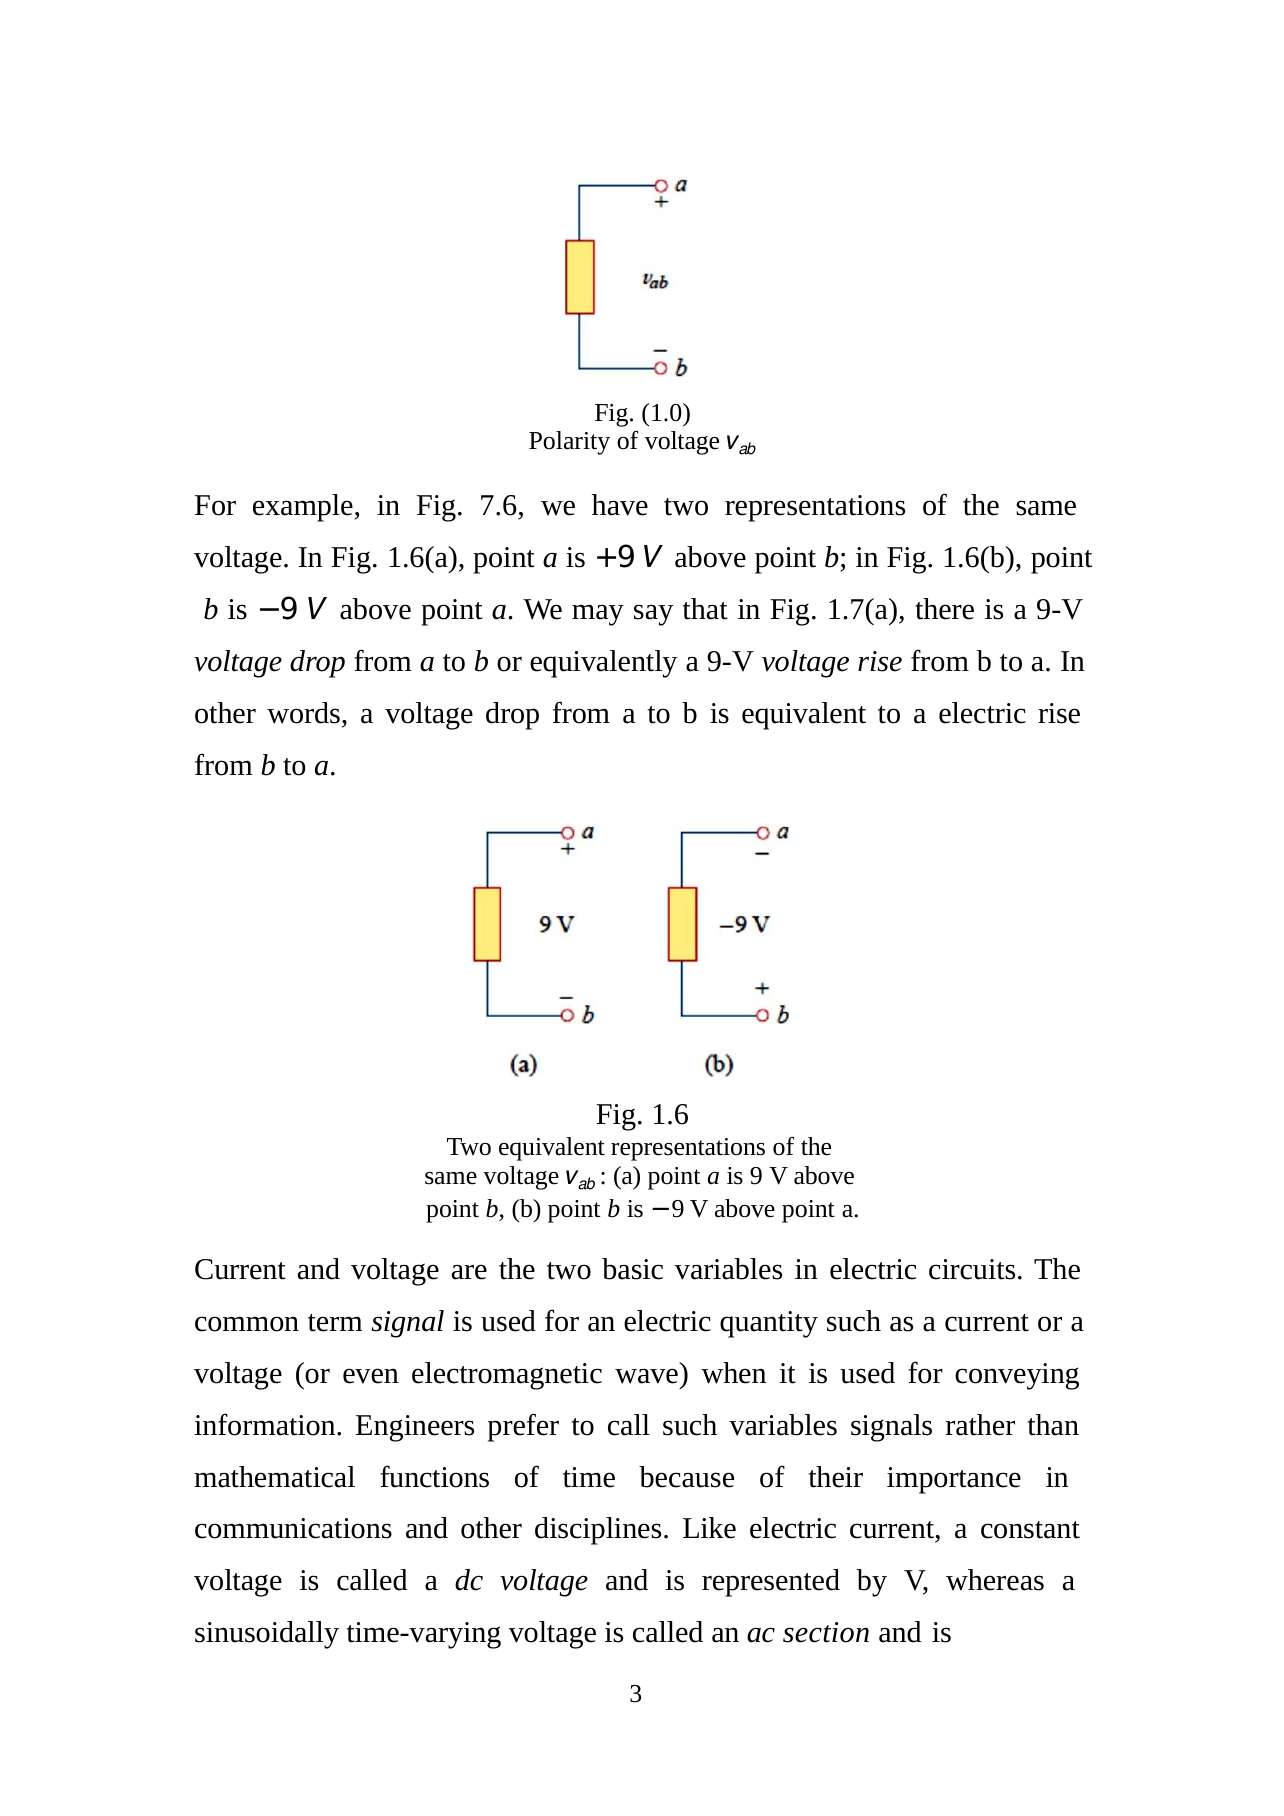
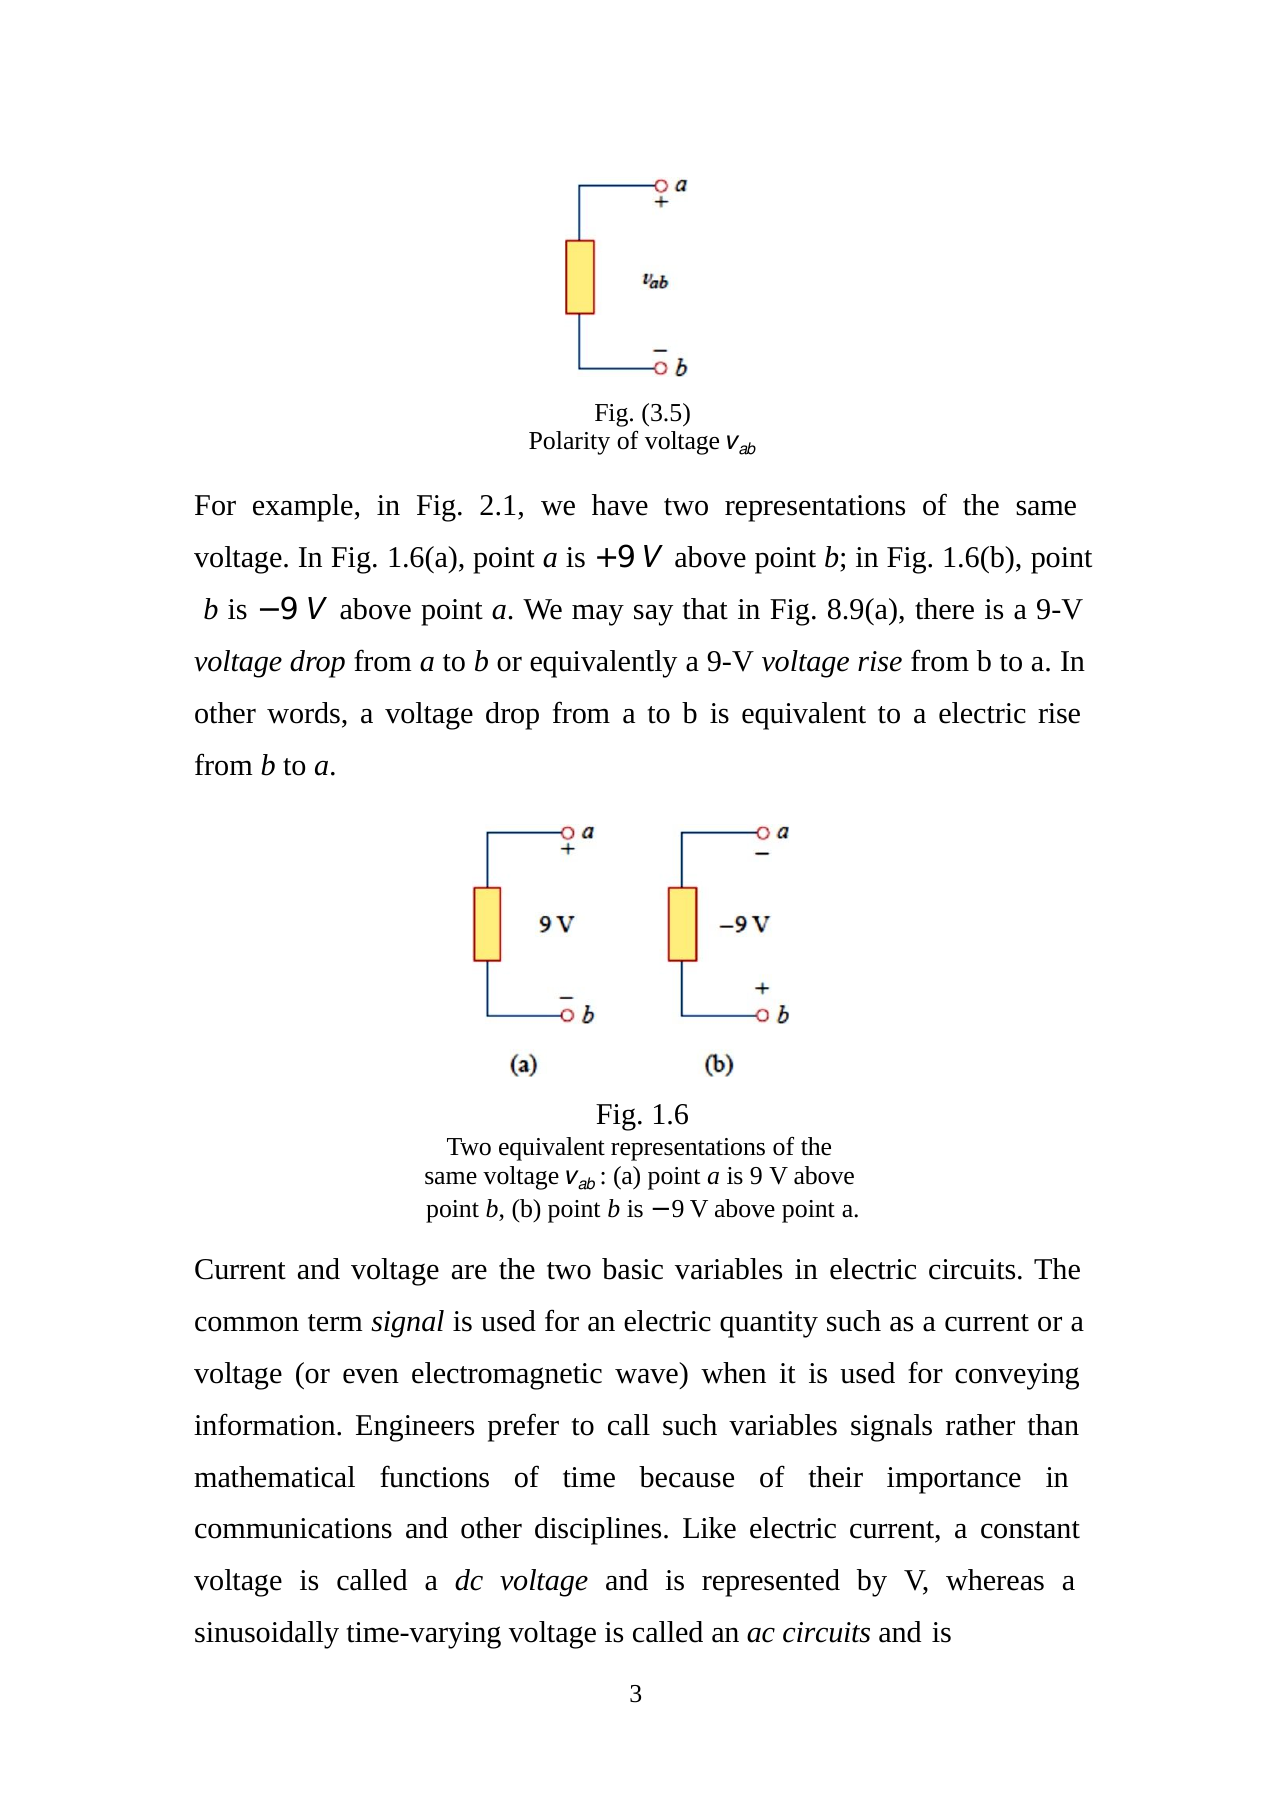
1.0: 1.0 -> 3.5 (666, 413)
7.6: 7.6 -> 2.1 (502, 506)
1.7(a: 1.7(a -> 8.9(a (866, 610)
ac section: section -> circuits (827, 1633)
